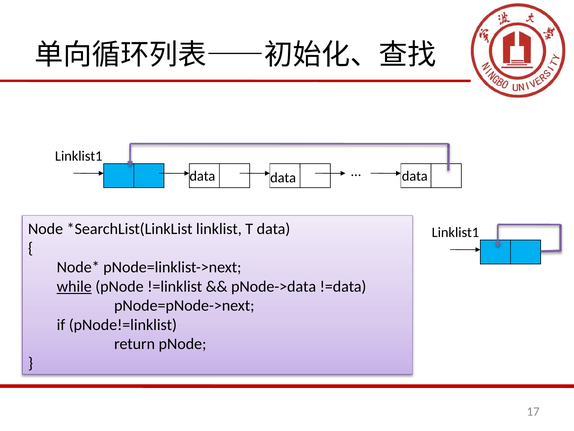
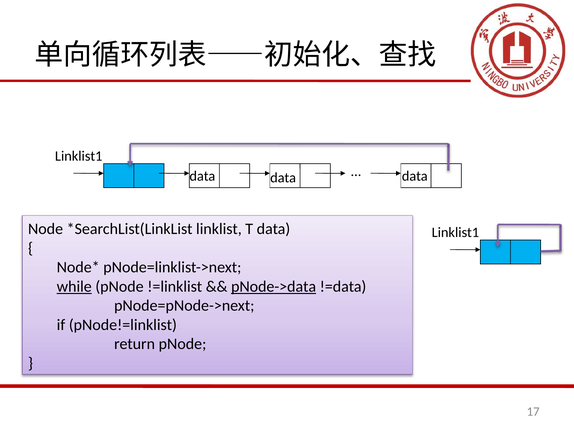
pNode->data underline: none -> present (274, 286)
